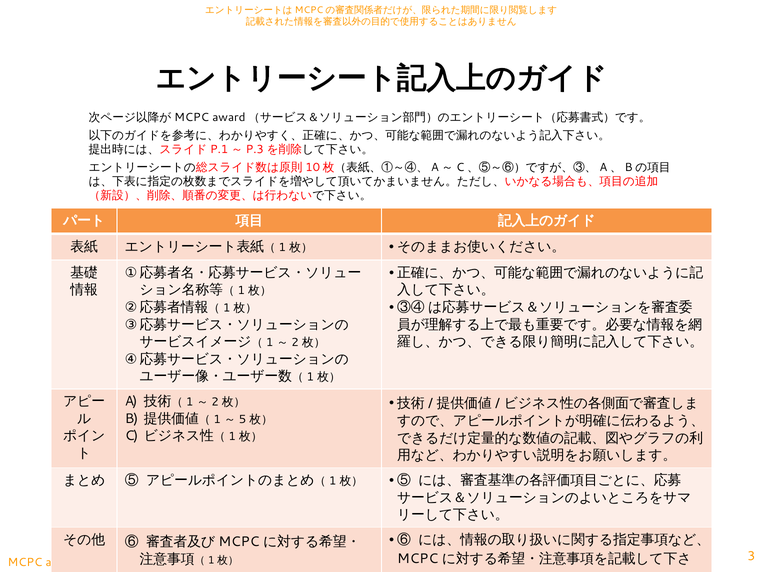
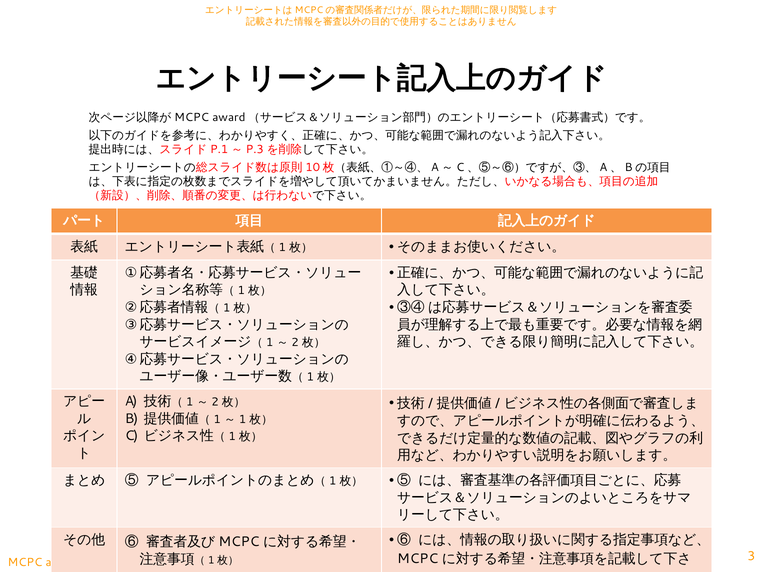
5: 5 -> 1 (242, 419)
